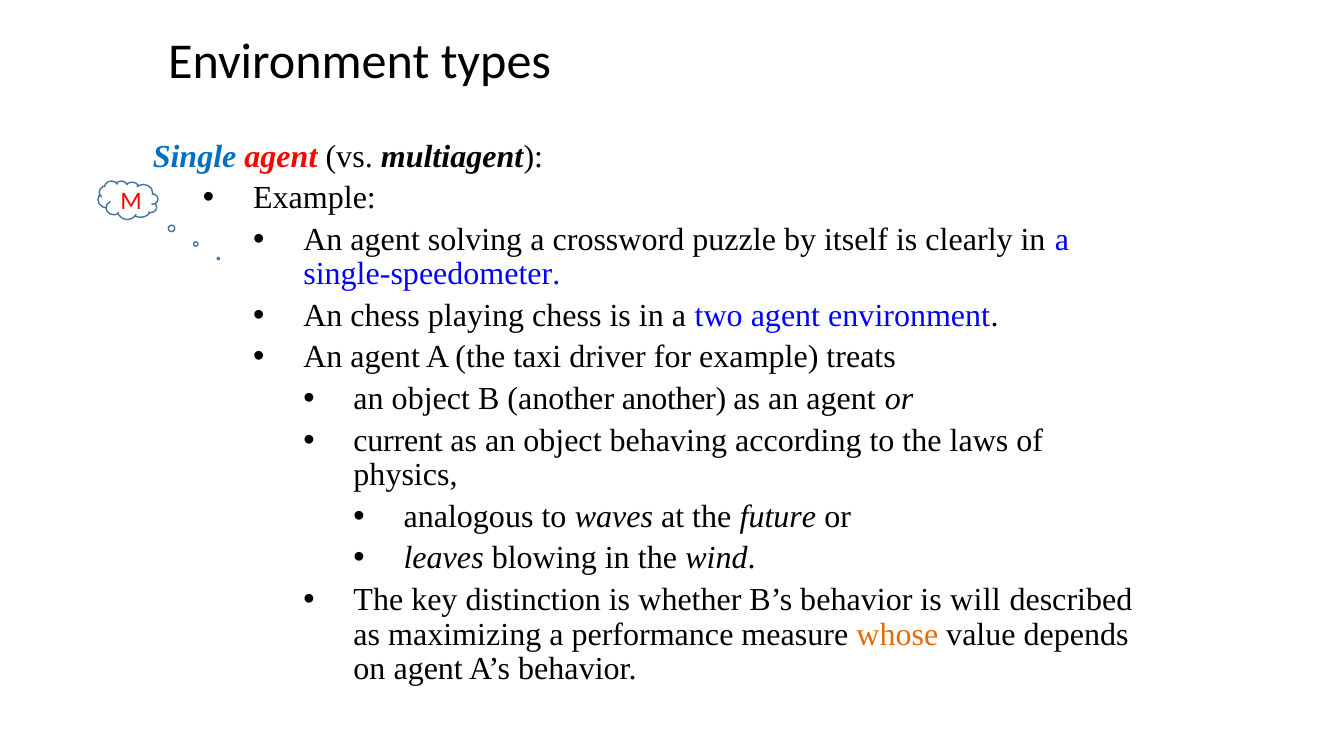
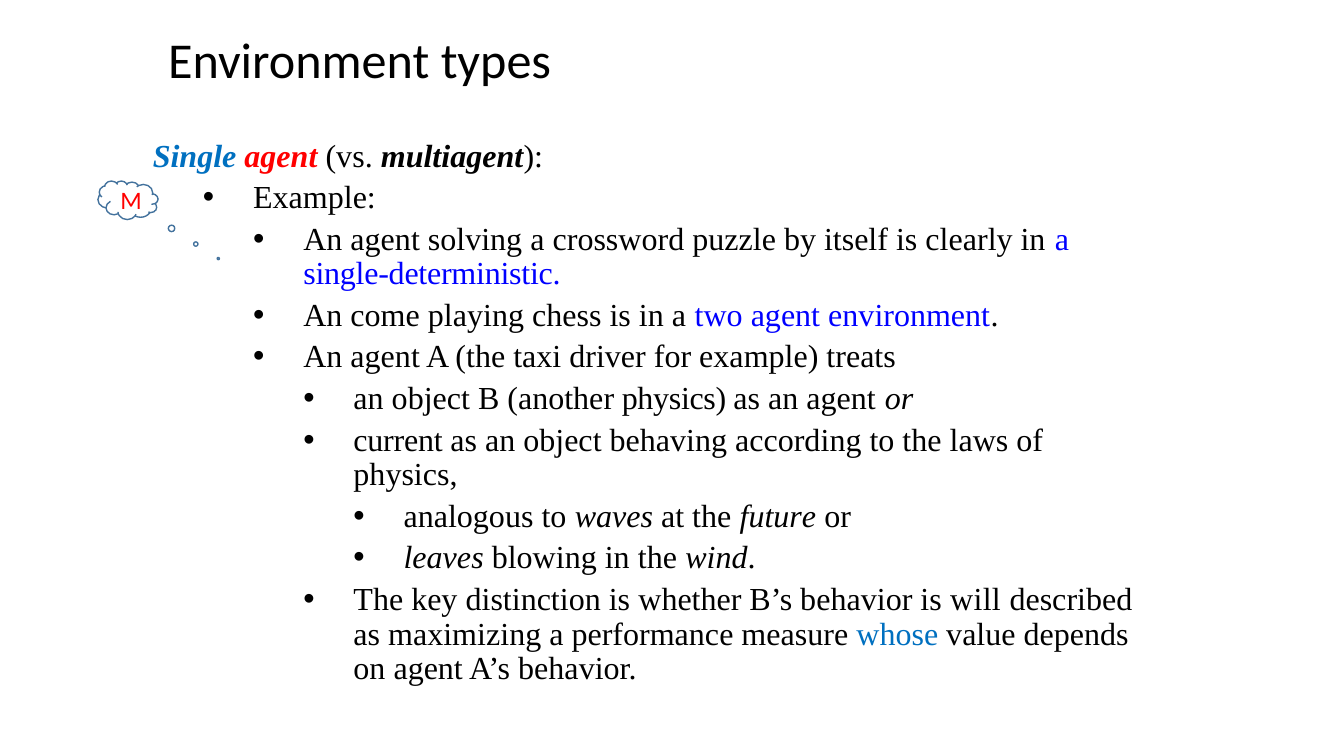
single-speedometer: single-speedometer -> single-deterministic (432, 274)
An chess: chess -> come (385, 316)
another another: another -> physics (674, 399)
whose colour: orange -> blue (897, 634)
